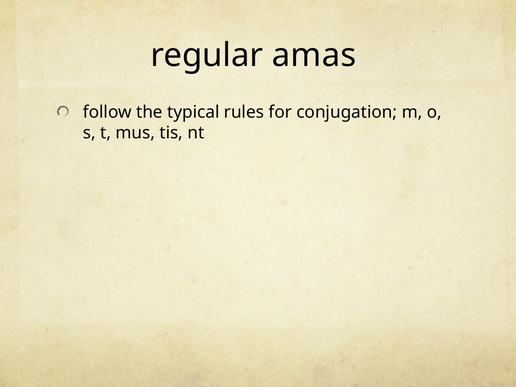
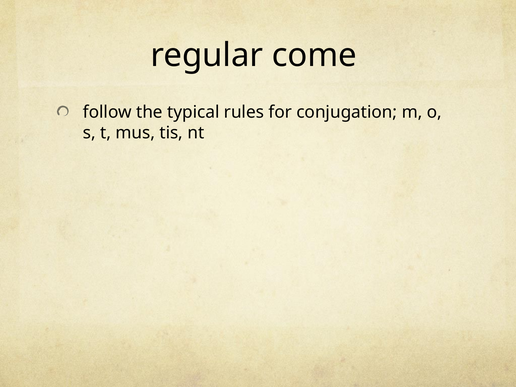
amas: amas -> come (314, 55)
